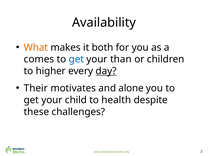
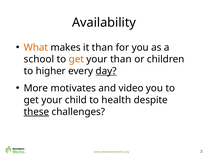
it both: both -> than (102, 47)
comes: comes -> school (39, 59)
get colour: blue -> orange (76, 59)
Their: Their -> More (36, 88)
alone: alone -> video (131, 88)
these underline: none -> present (36, 112)
